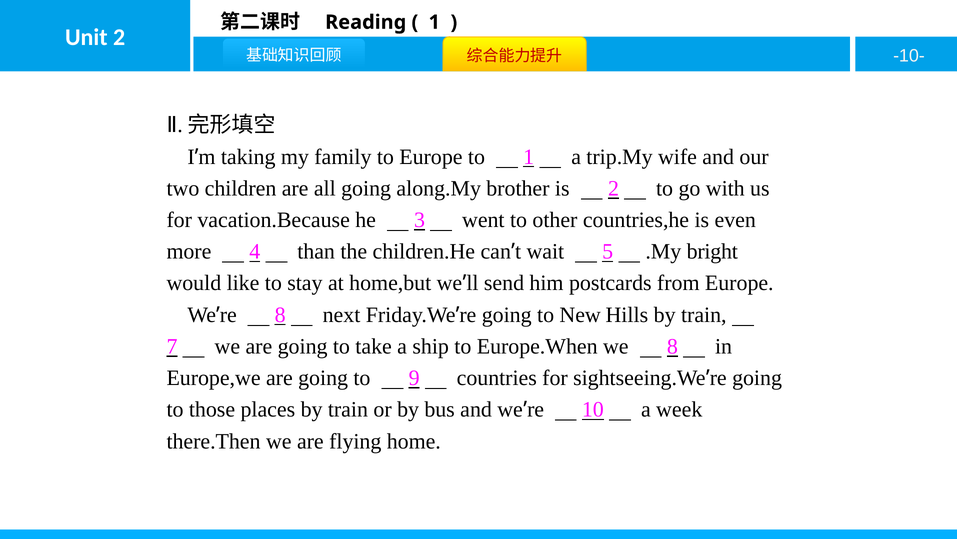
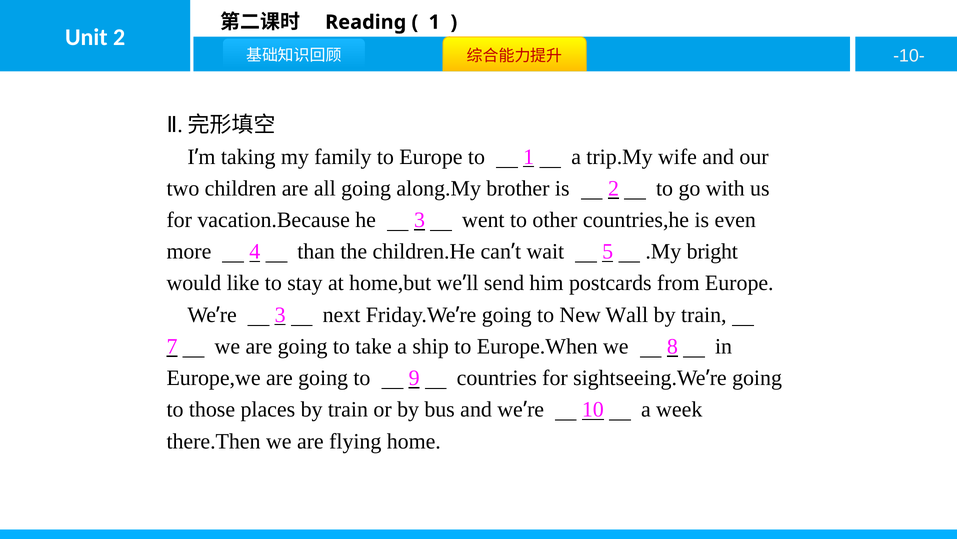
8: 8 -> 3 (280, 314)
Hills: Hills -> Wall (627, 314)
